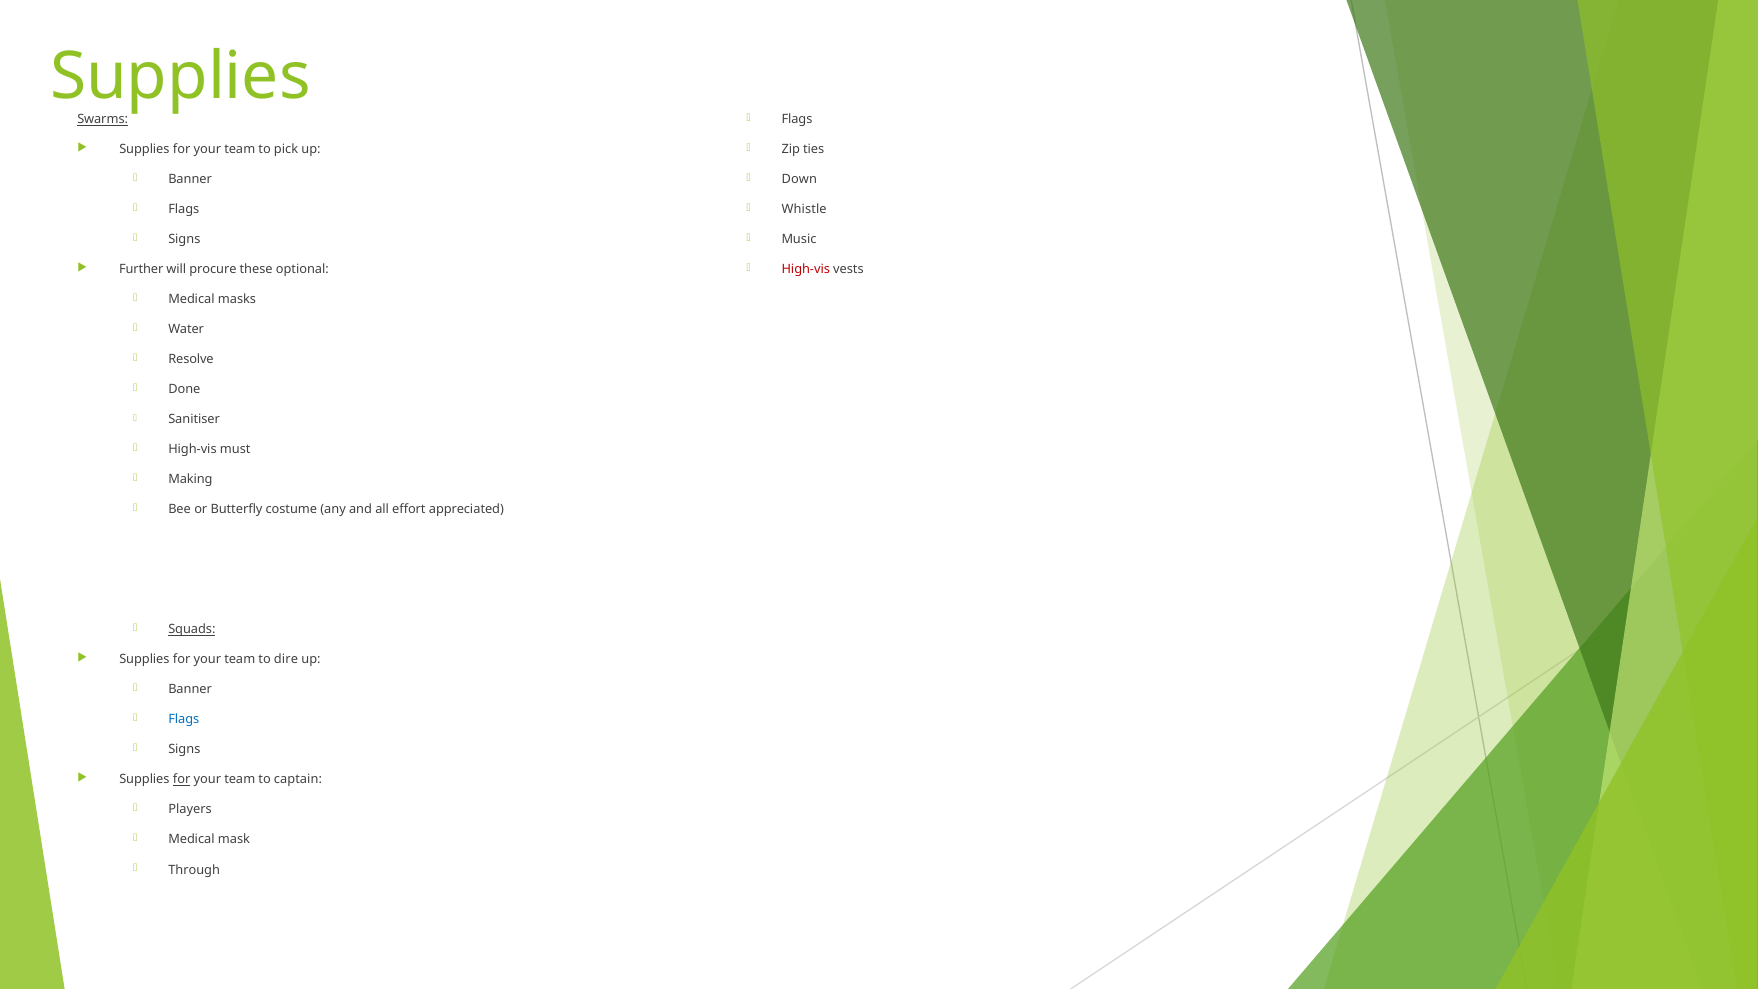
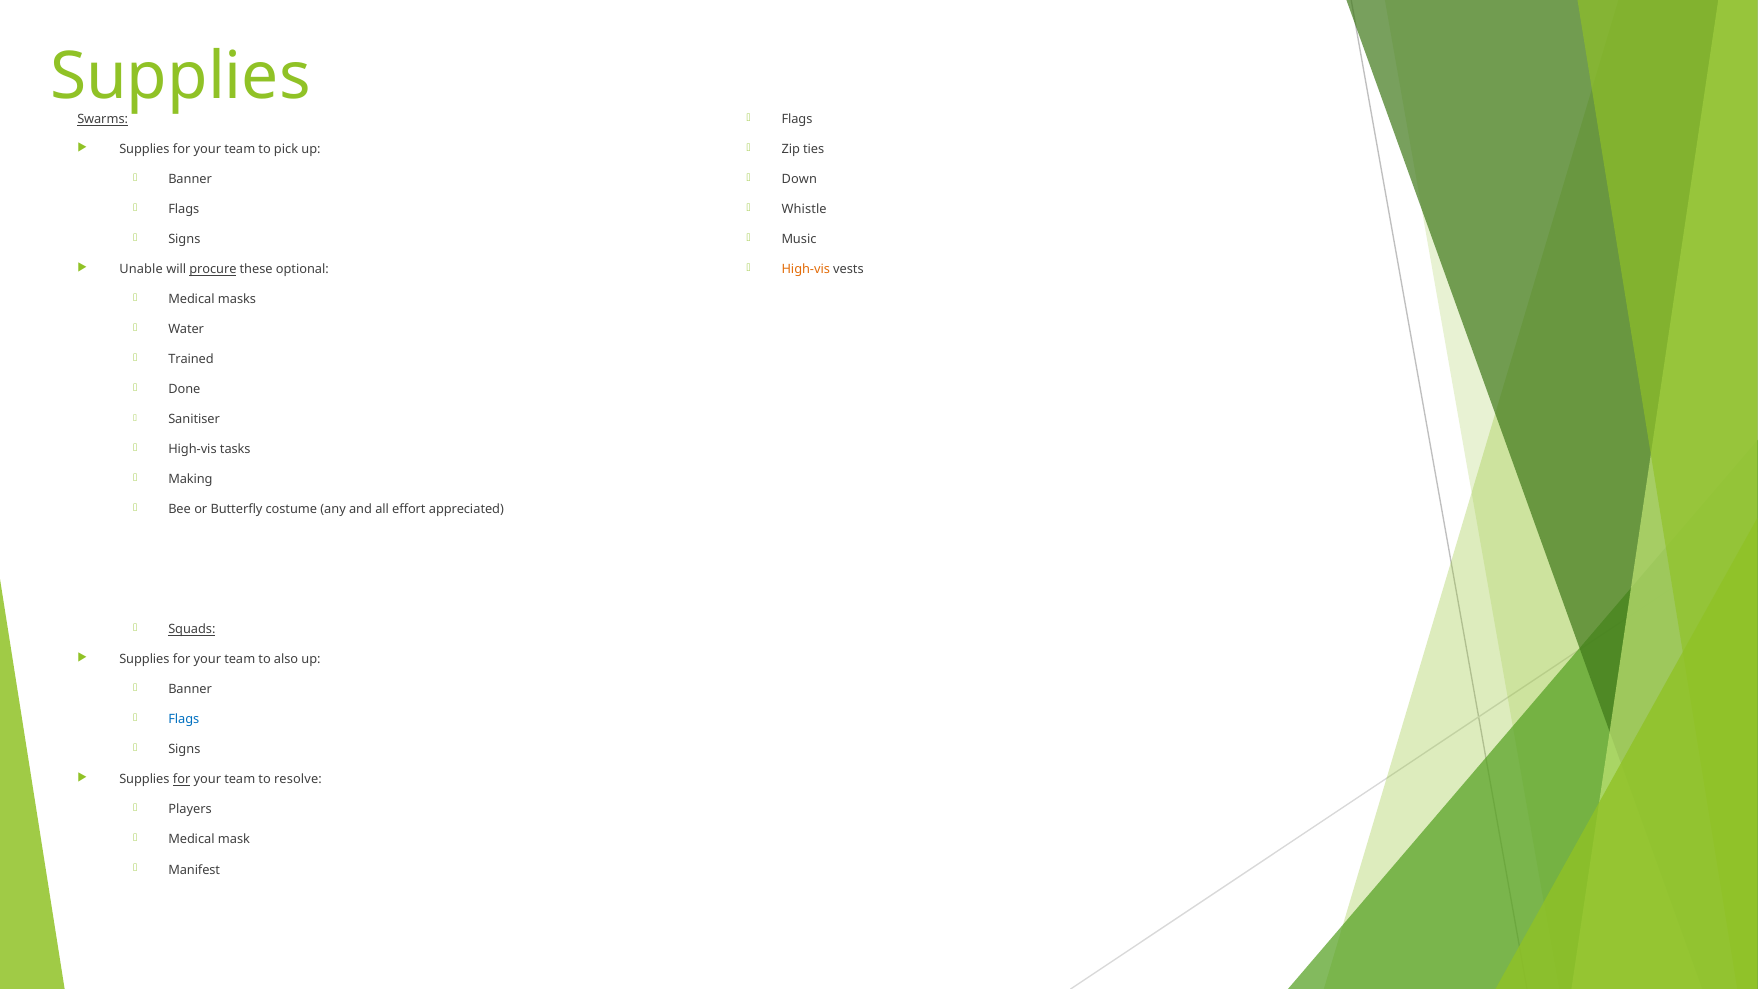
Further: Further -> Unable (141, 270)
procure underline: none -> present (213, 270)
High-vis colour: red -> orange (806, 270)
Resolve: Resolve -> Trained (191, 360)
must: must -> tasks (235, 450)
dire: dire -> also (286, 660)
captain: captain -> resolve (298, 780)
Through: Through -> Manifest (194, 870)
